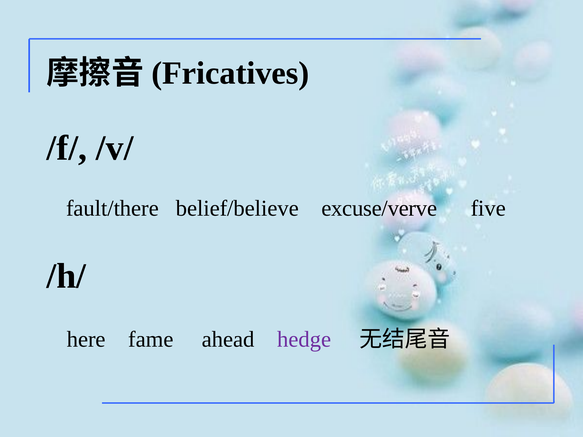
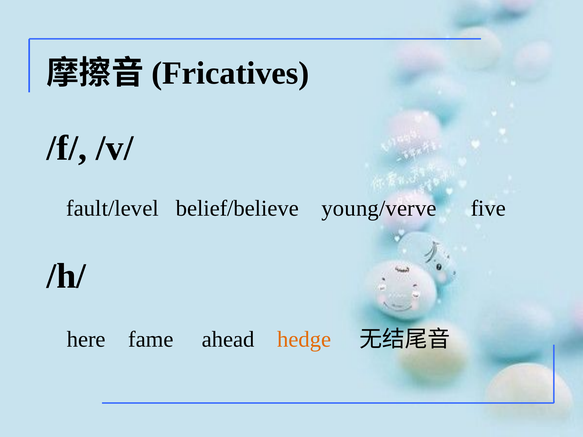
fault/there: fault/there -> fault/level (112, 208)
excuse/verve: excuse/verve -> young/verve (379, 208)
hedge colour: purple -> orange (304, 340)
